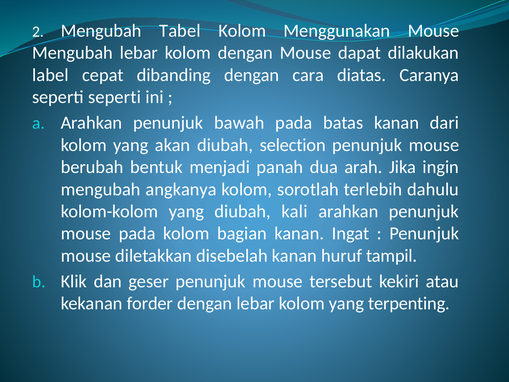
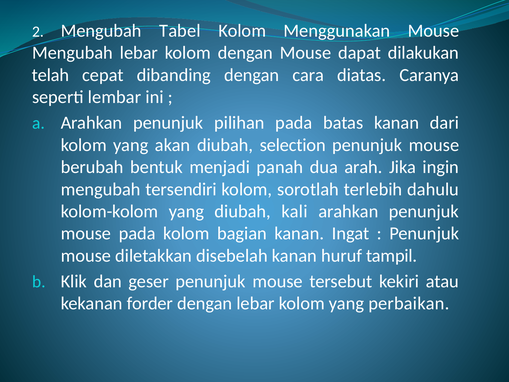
label: label -> telah (51, 75)
seperti seperti: seperti -> lembar (115, 97)
bawah: bawah -> pilihan (239, 123)
angkanya: angkanya -> tersendiri (181, 189)
terpenting: terpenting -> perbaikan (409, 303)
